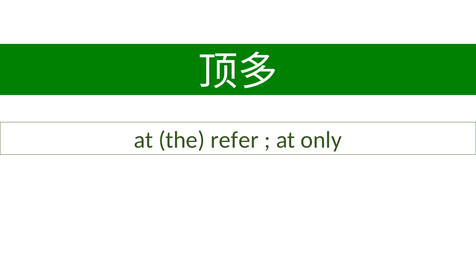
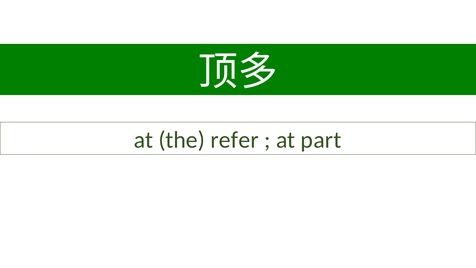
only: only -> part (321, 140)
